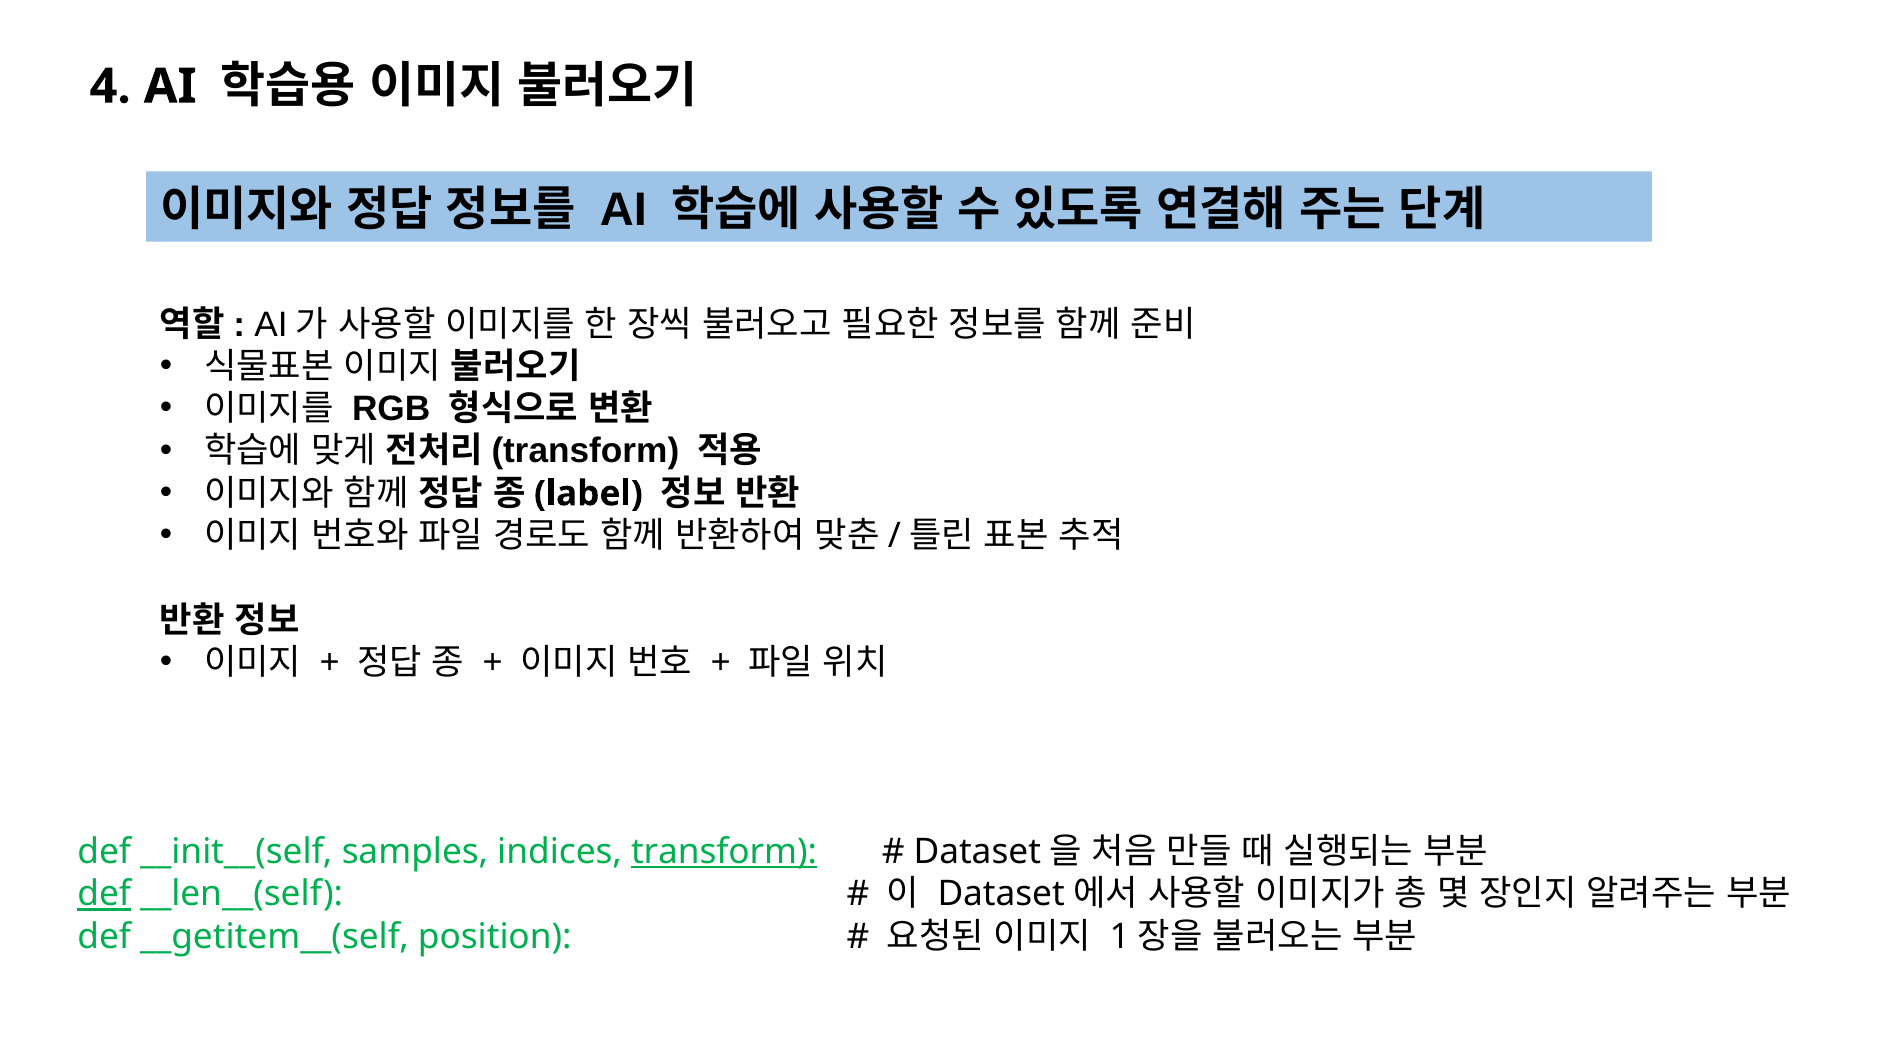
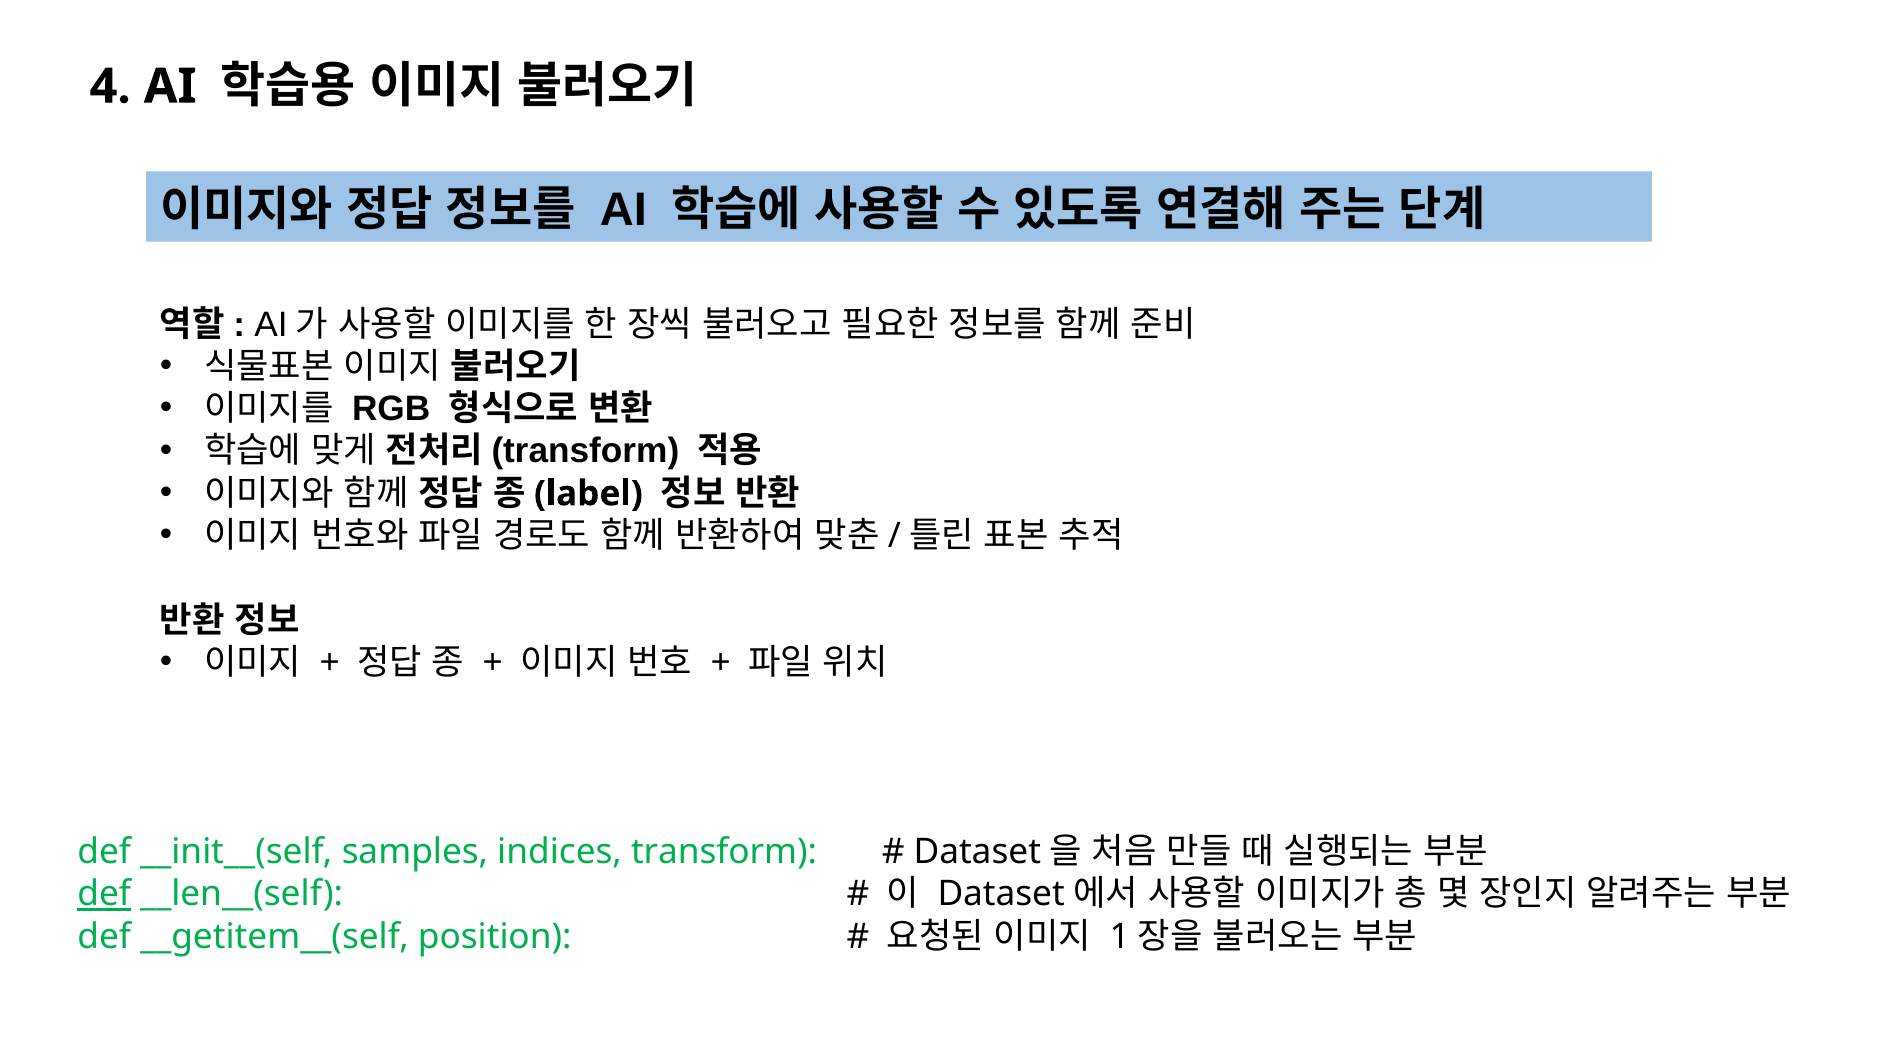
transform underline: present -> none (724, 852)
